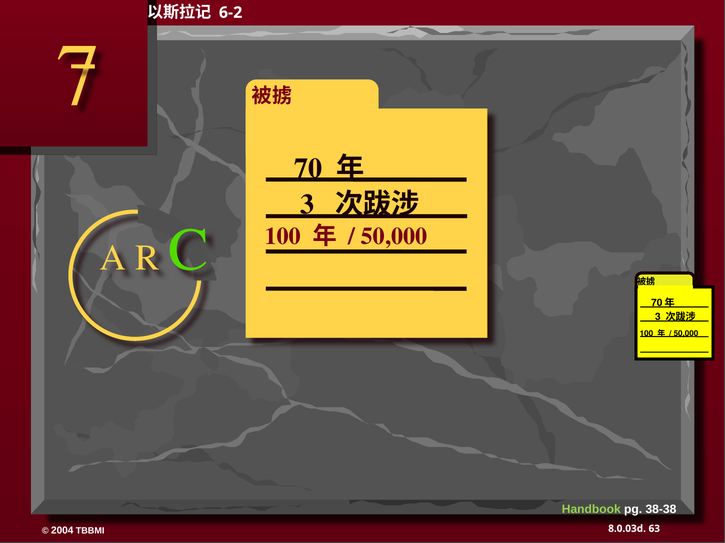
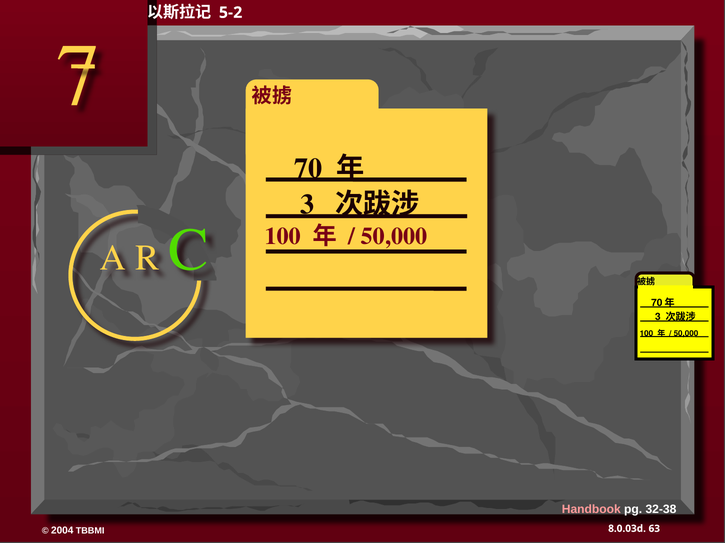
6-2: 6-2 -> 5-2 (231, 13)
Handbook colour: light green -> pink (591, 510)
38-38: 38-38 -> 32-38 (661, 510)
